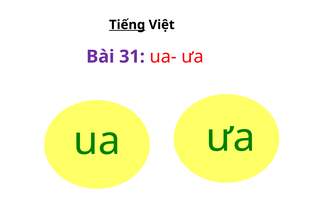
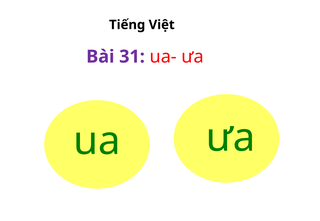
Tiếng underline: present -> none (127, 25)
